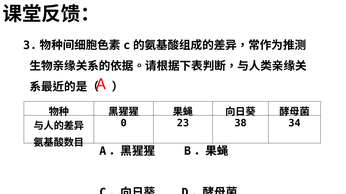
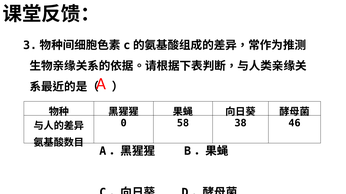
23: 23 -> 58 (183, 123)
34: 34 -> 46 (294, 123)
